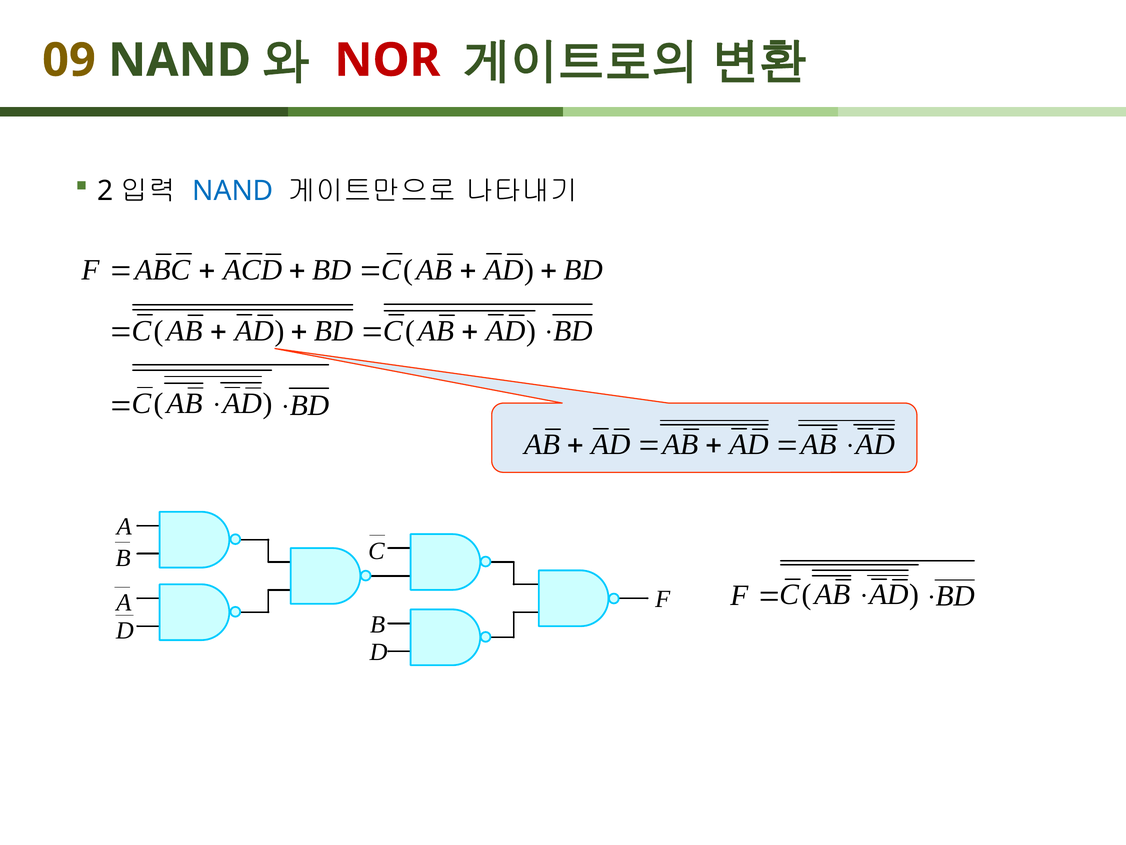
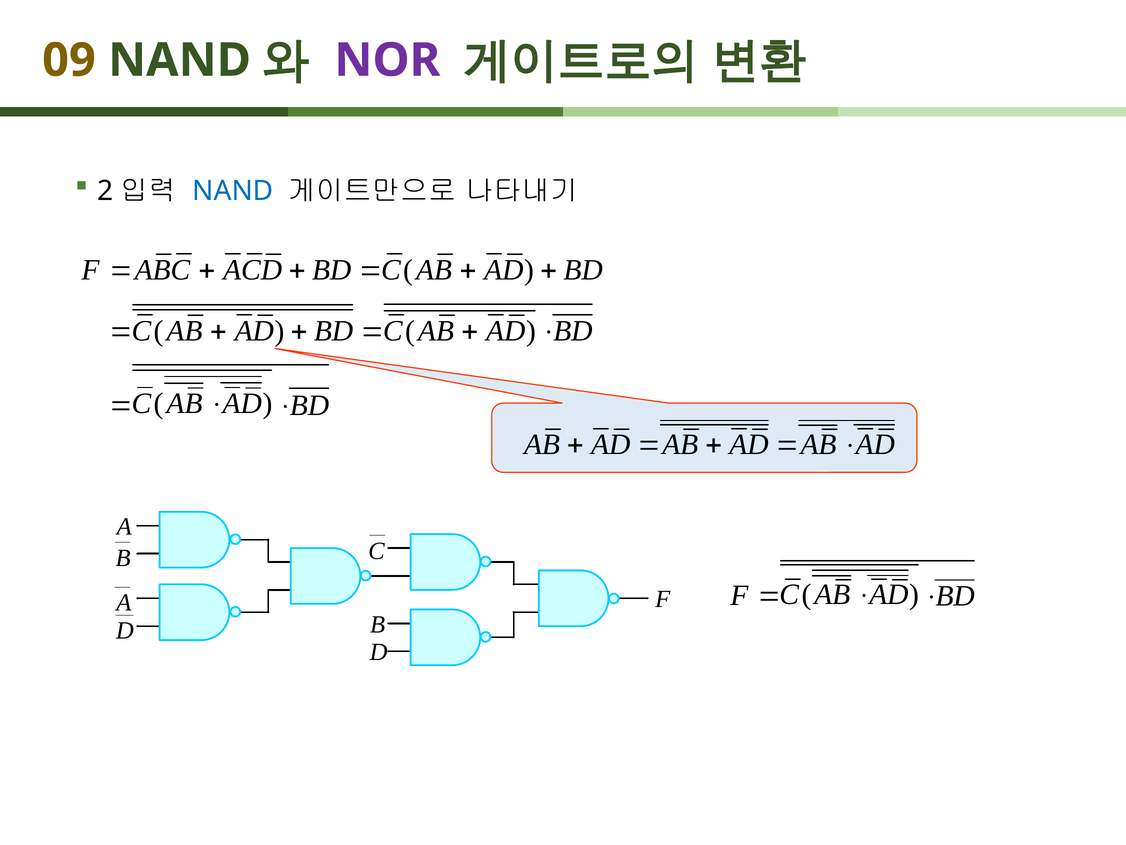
NOR colour: red -> purple (387, 60)
